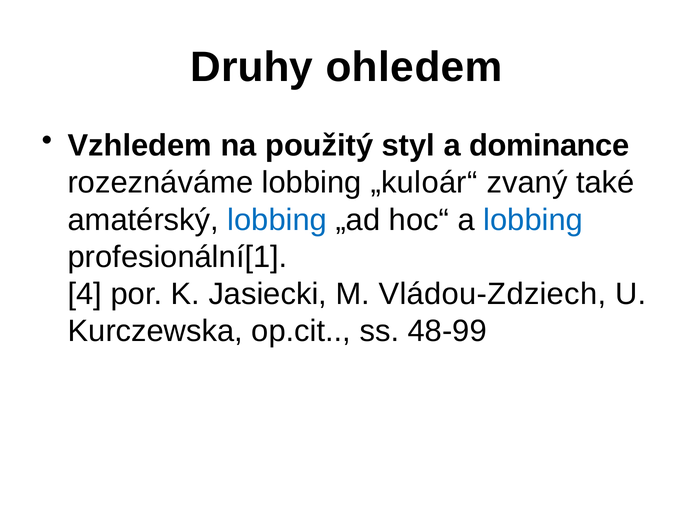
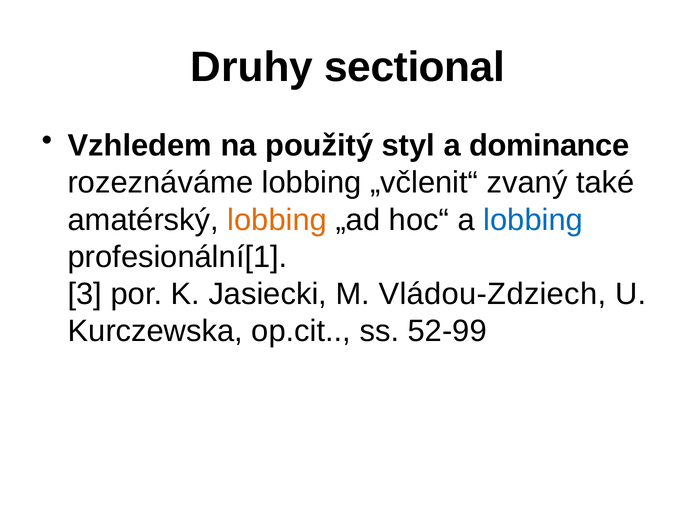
ohledem: ohledem -> sectional (415, 67)
„kuloár“: „kuloár“ -> „včlenit“ (424, 183)
lobbing colour: blue -> orange (277, 220)
4: 4 -> 3 (85, 294)
48-99: 48-99 -> 52-99 (447, 331)
